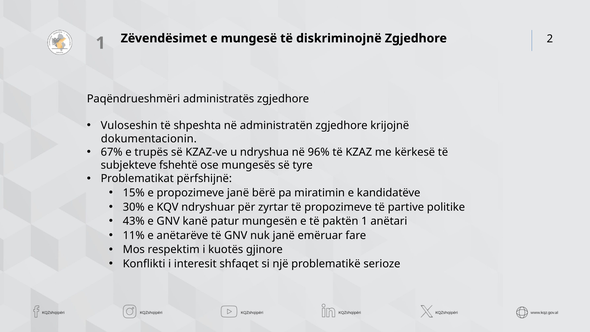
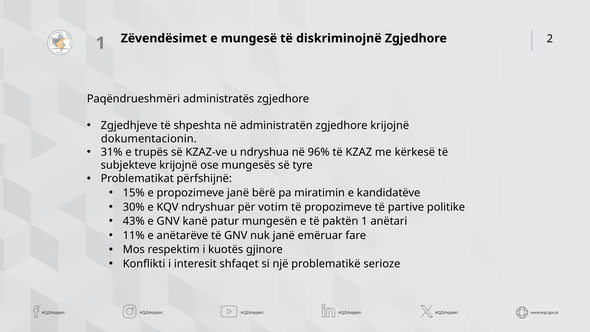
Vuloseshin: Vuloseshin -> Zgjedhjeve (129, 125)
67%: 67% -> 31% (112, 152)
subjekteve fshehtë: fshehtë -> krijojnë (178, 165)
zyrtar: zyrtar -> votim (273, 207)
